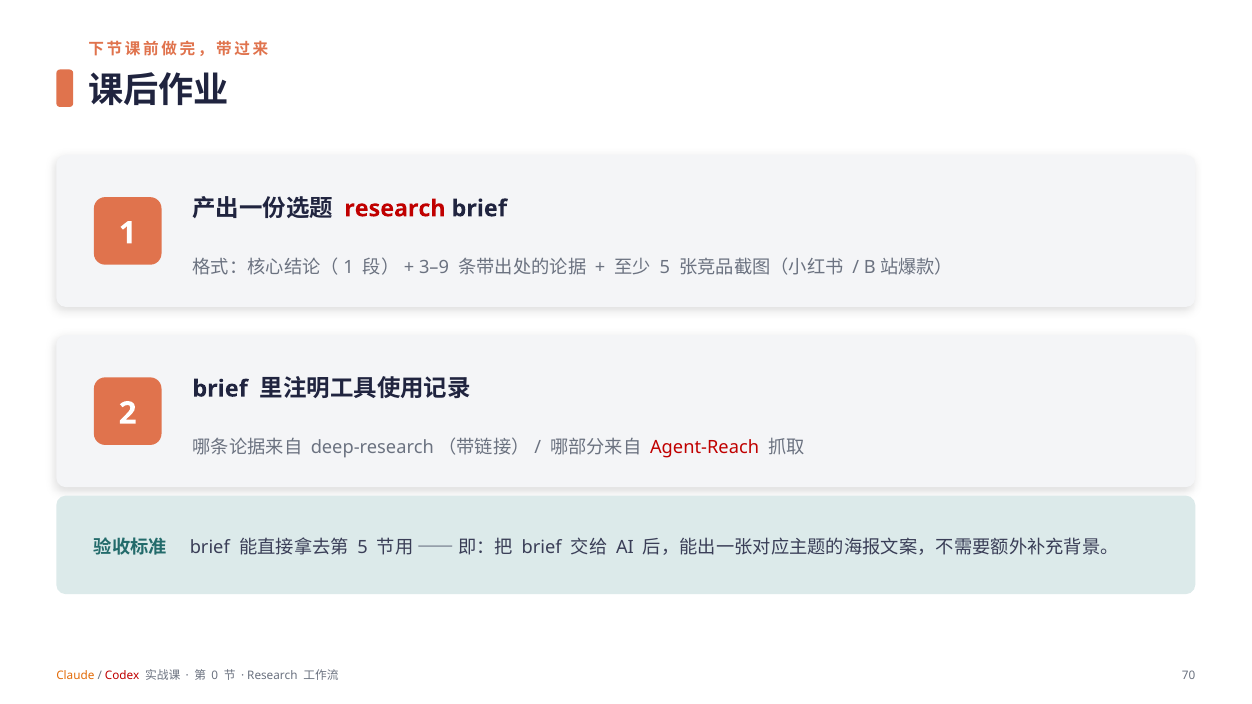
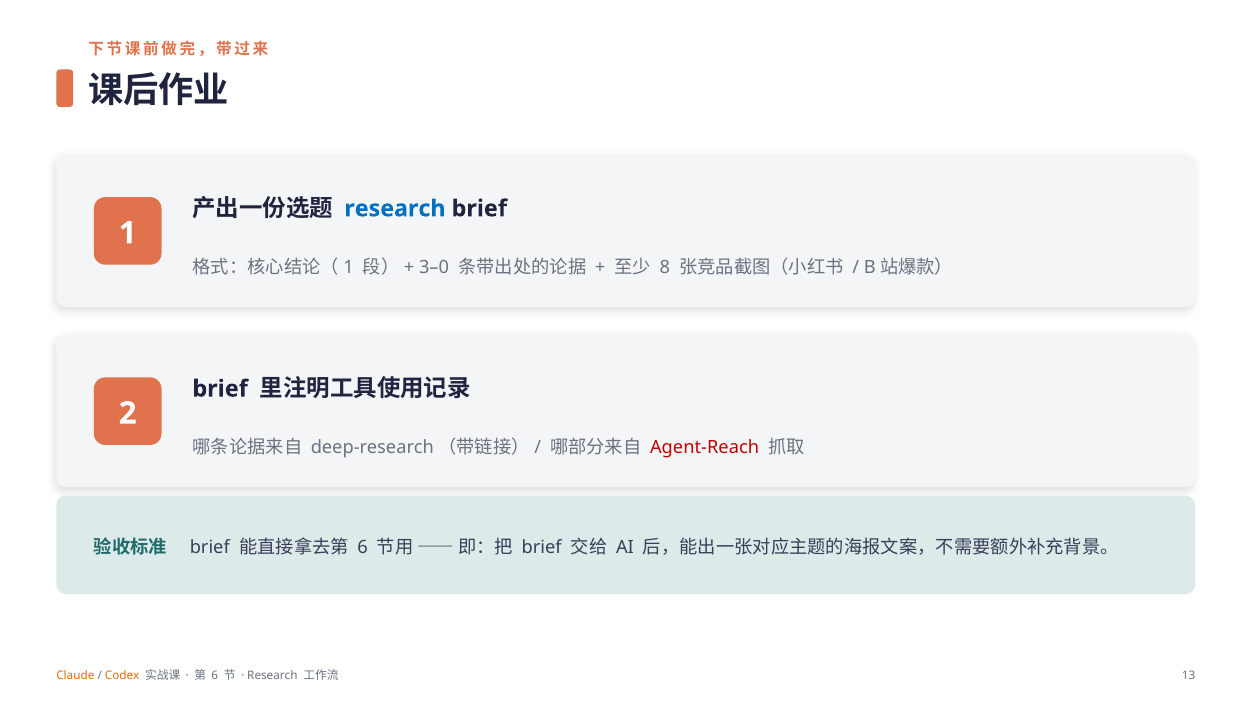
research colour: red -> blue (395, 209)
3–9: 3–9 -> 3–0 (434, 267)
5: 5 -> 8 (665, 267)
5: 5 -> 6 (363, 548)
Codex colour: red -> orange (122, 676)
0: 0 -> 6 (215, 676)
70: 70 -> 13 (1189, 676)
